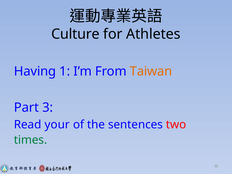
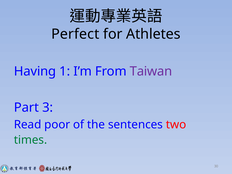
Culture: Culture -> Perfect (75, 34)
Taiwan colour: orange -> purple (151, 71)
your: your -> poor (57, 125)
